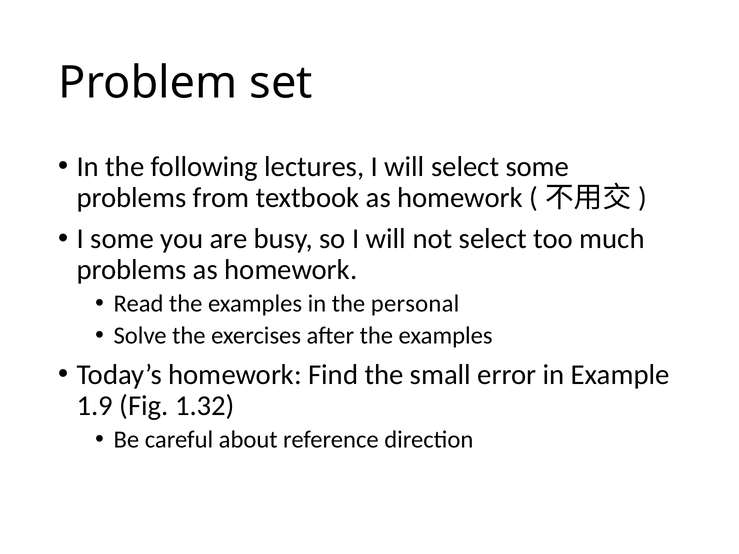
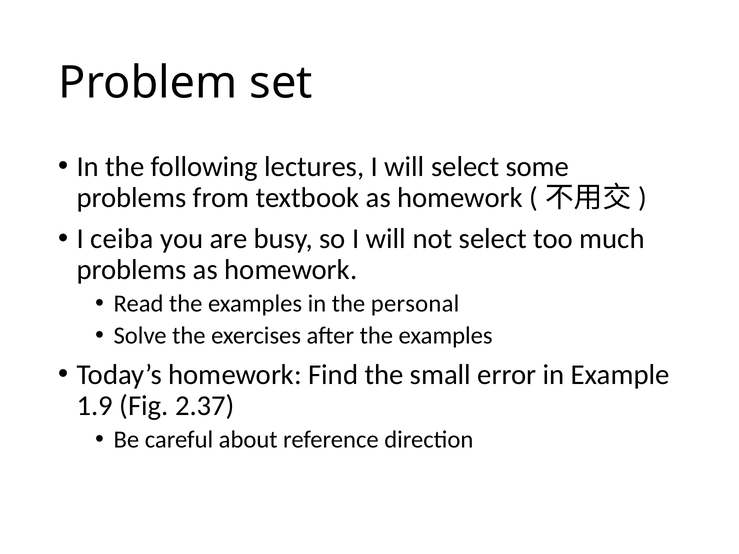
I some: some -> ceiba (122, 239)
1.32: 1.32 -> 2.37 (205, 406)
